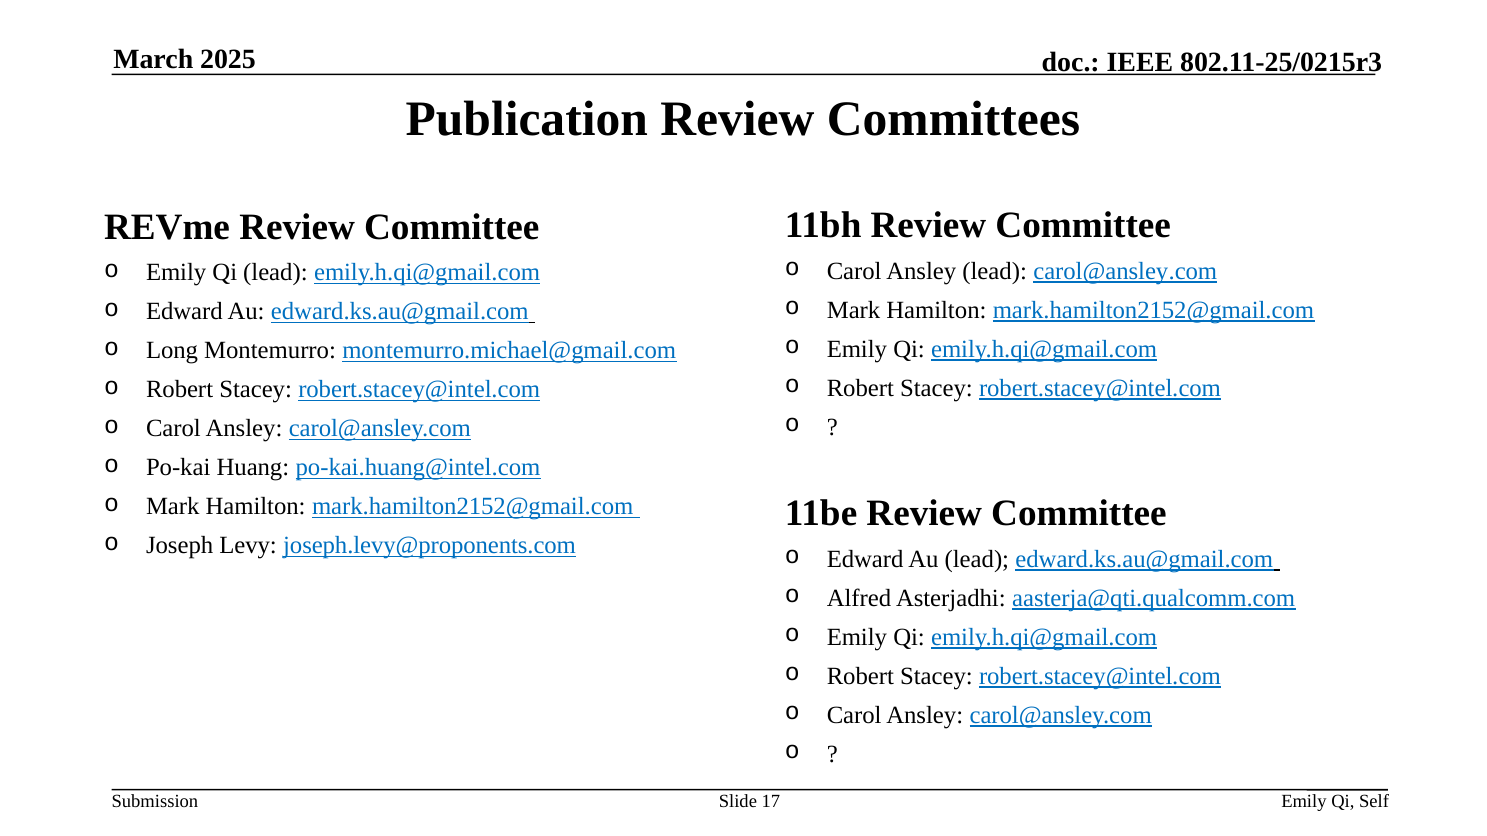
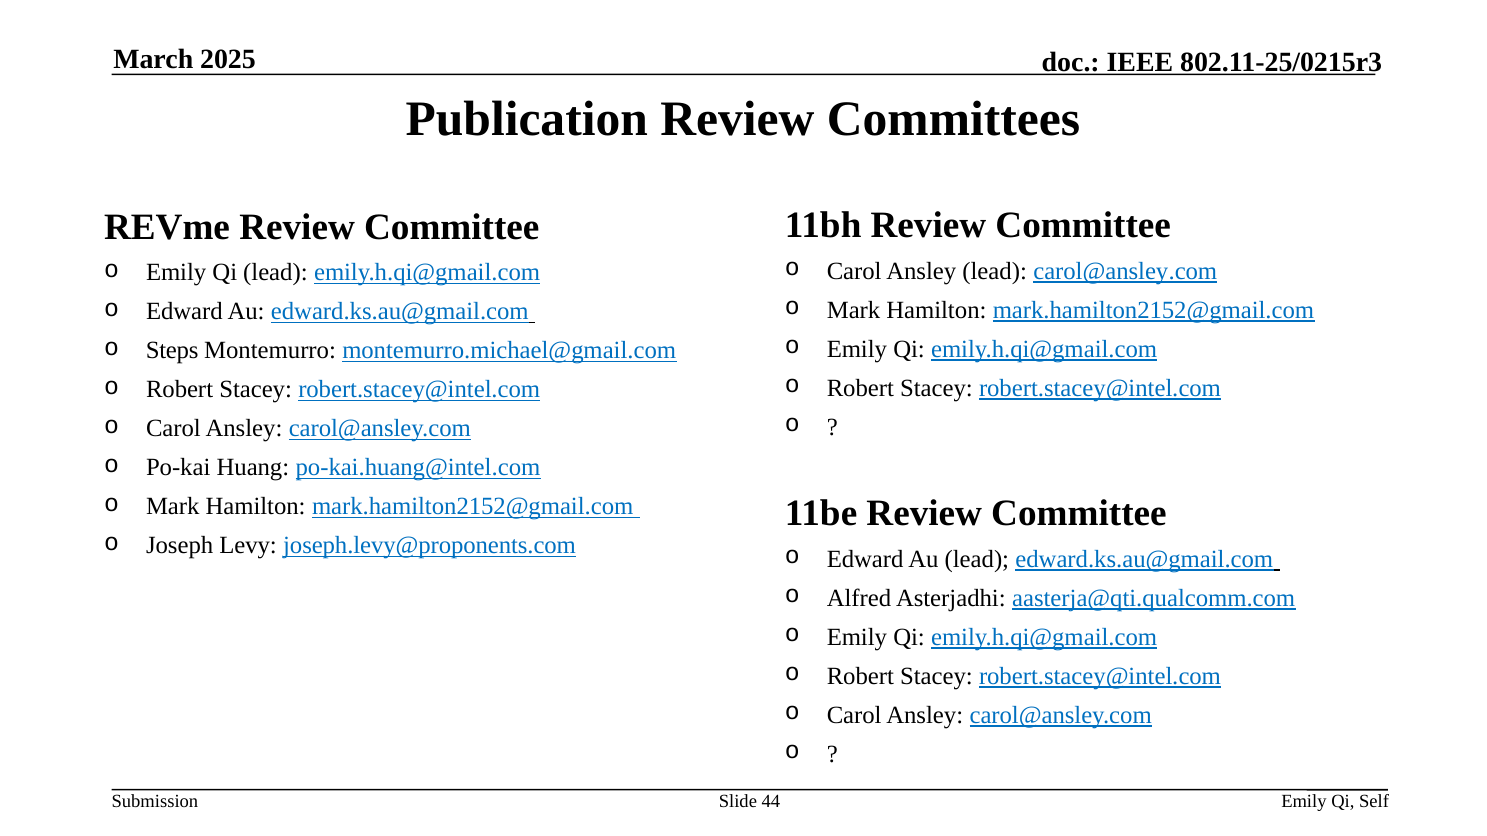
Long: Long -> Steps (172, 351)
17: 17 -> 44 (771, 802)
